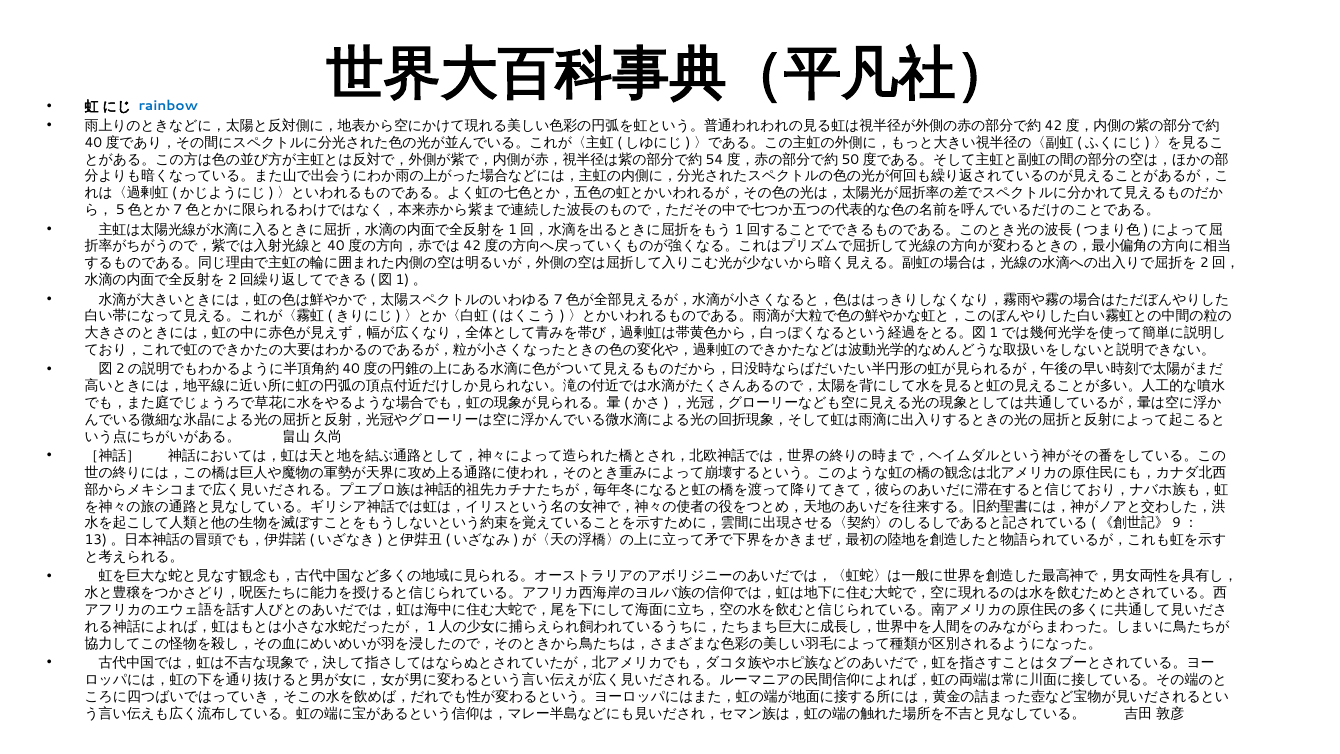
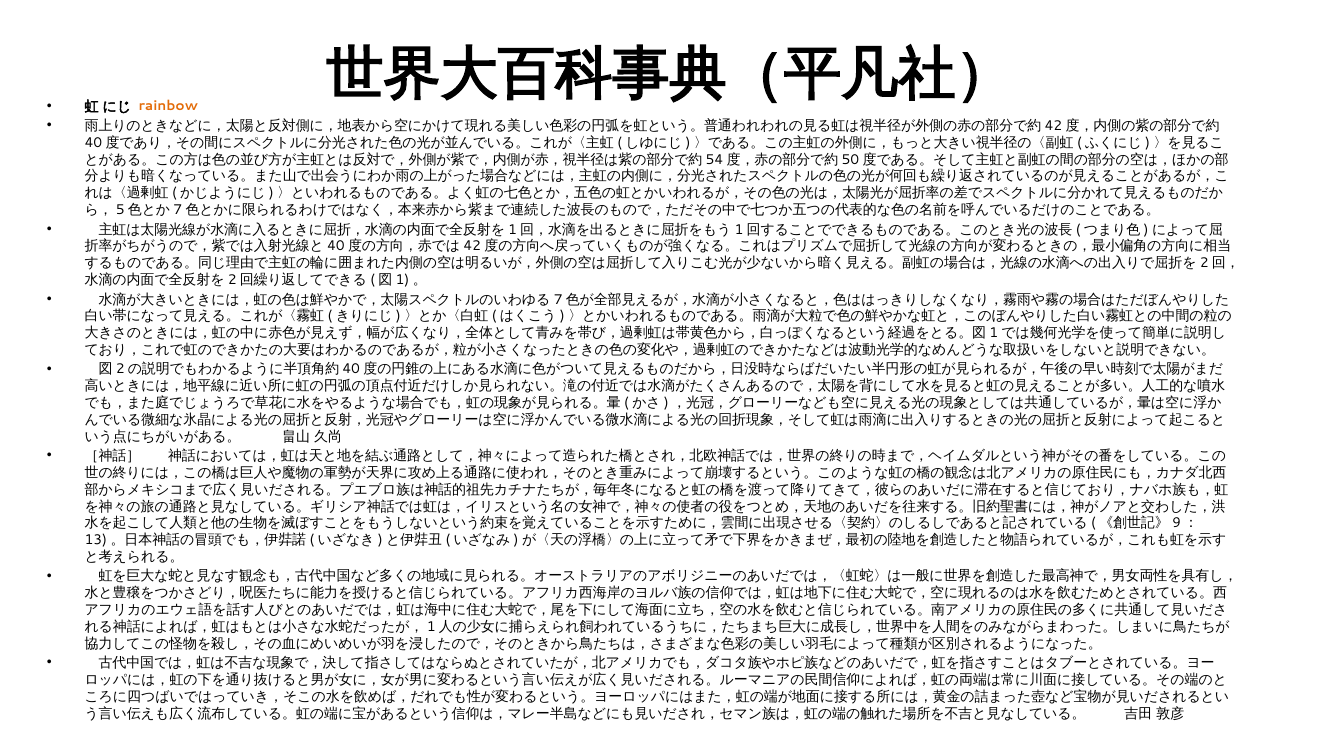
rainbow colour: blue -> orange (168, 106)
